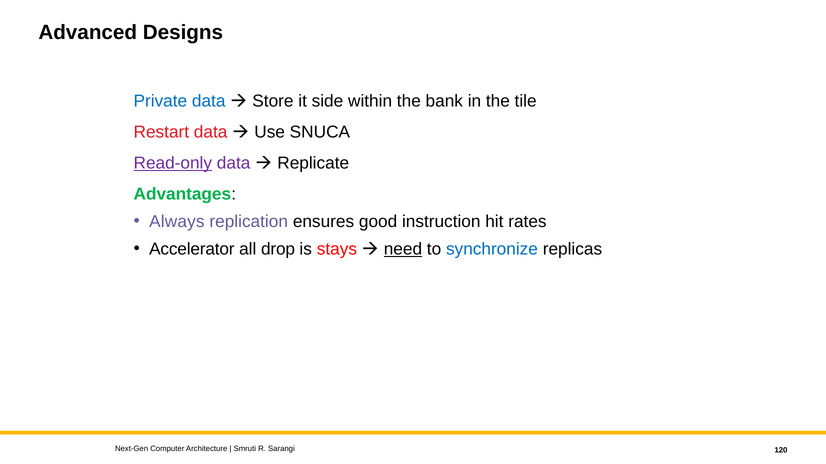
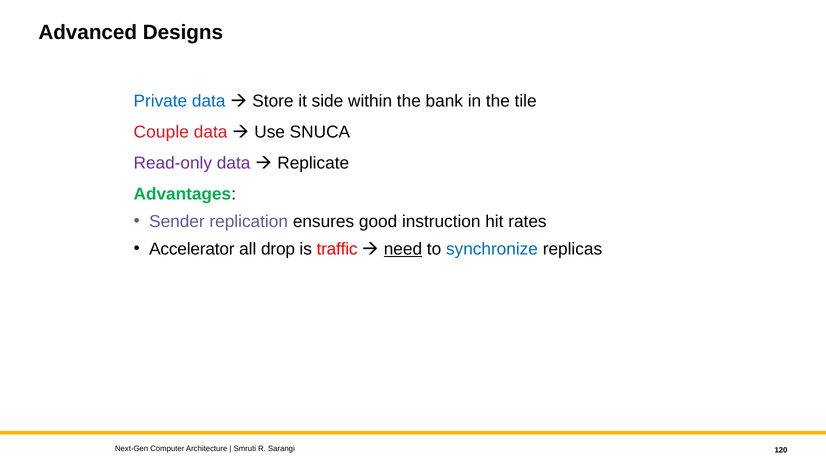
Restart: Restart -> Couple (161, 132)
Read-only underline: present -> none (173, 163)
Always: Always -> Sender (177, 222)
stays: stays -> traffic (337, 249)
